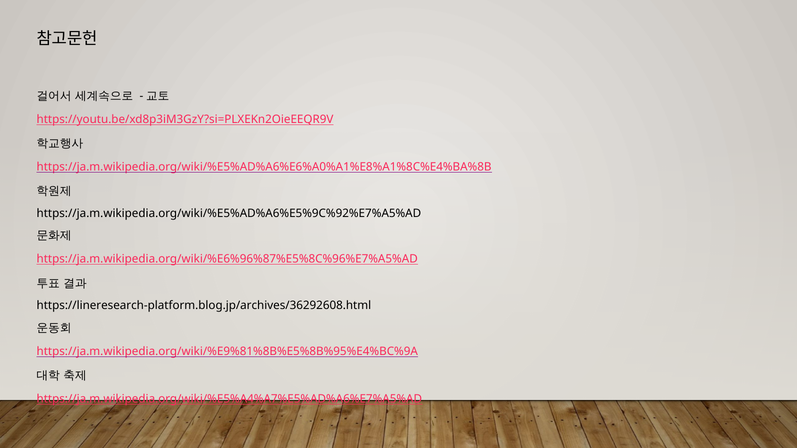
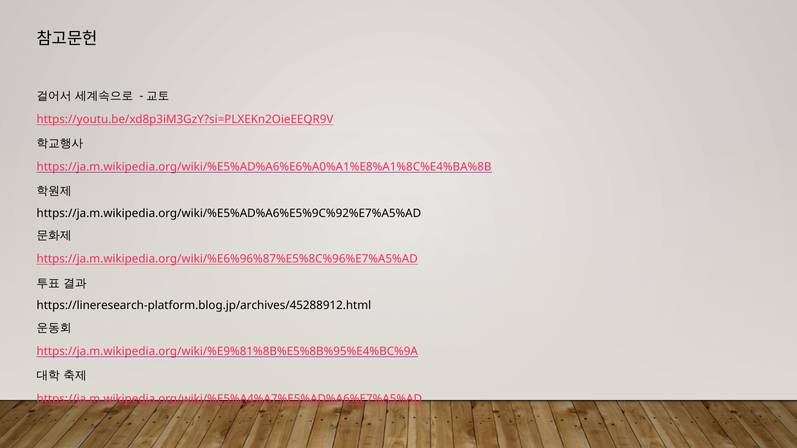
https://lineresearch-platform.blog.jp/archives/36292608.html: https://lineresearch-platform.blog.jp/archives/36292608.html -> https://lineresearch-platform.blog.jp/archives/45288912.html (204, 306)
